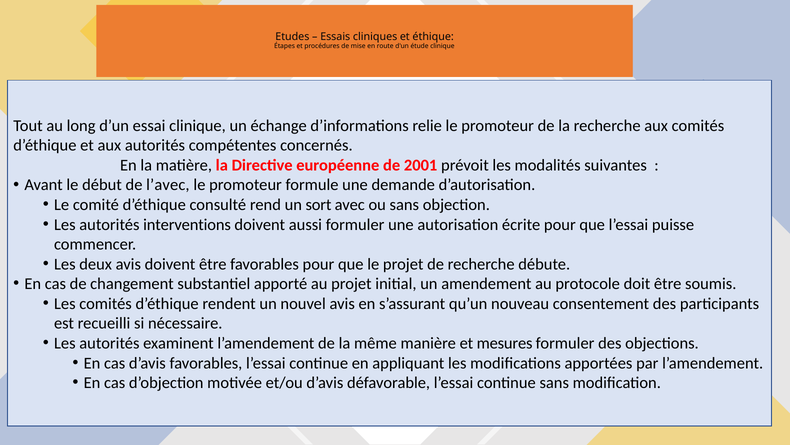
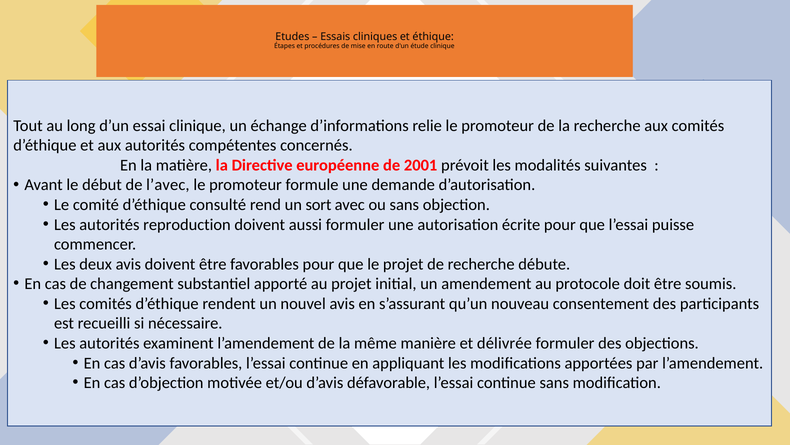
interventions: interventions -> reproduction (187, 224)
mesures: mesures -> délivrée (504, 343)
